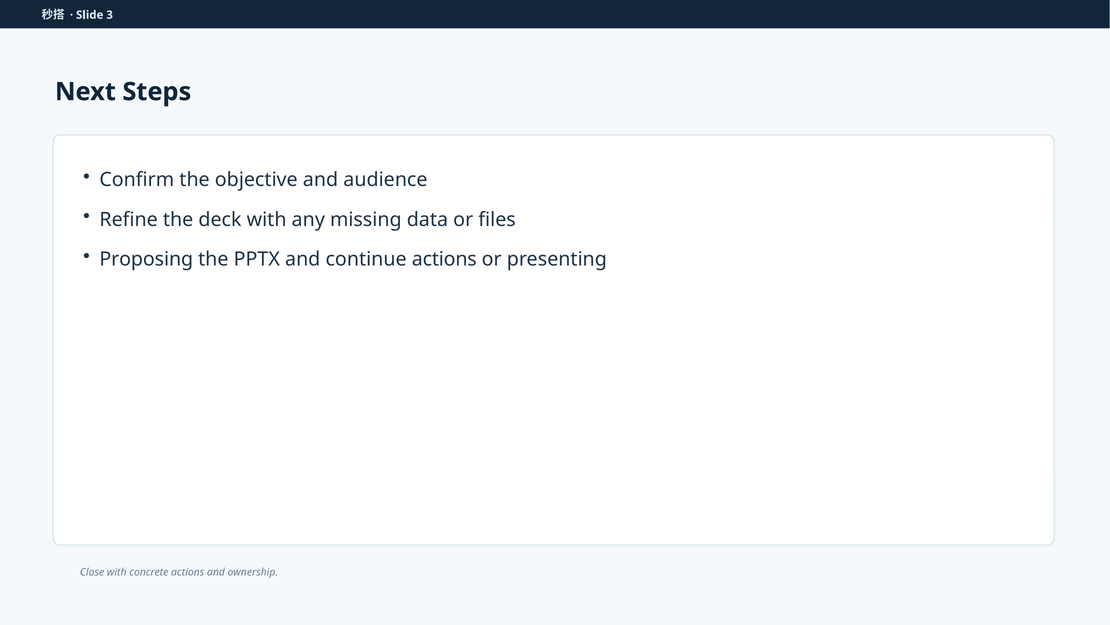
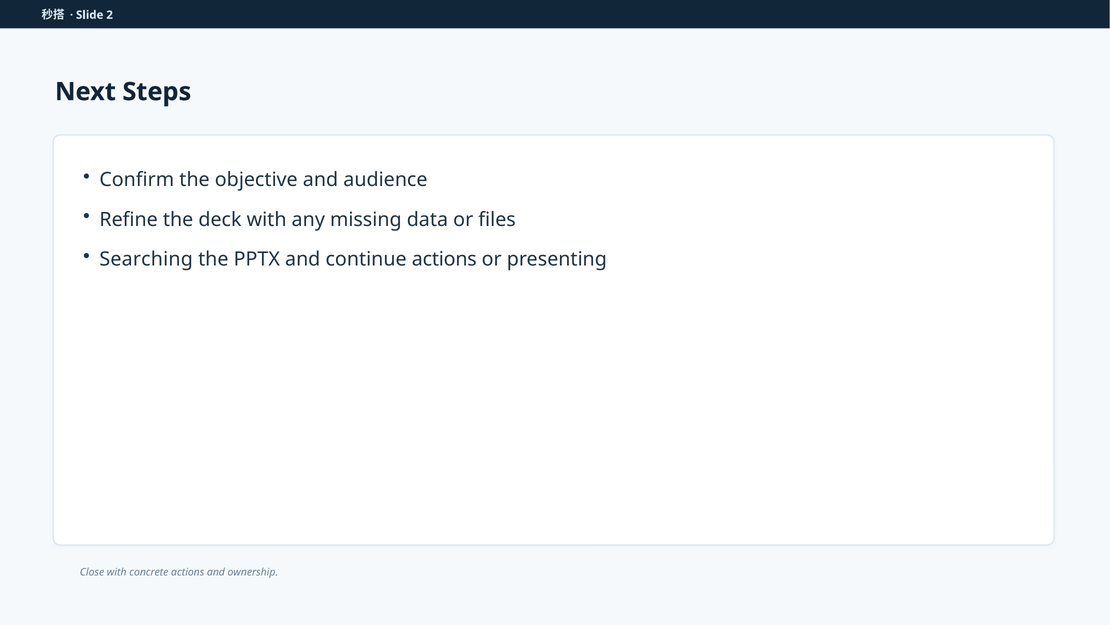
3: 3 -> 2 (110, 15)
Proposing: Proposing -> Searching (146, 259)
